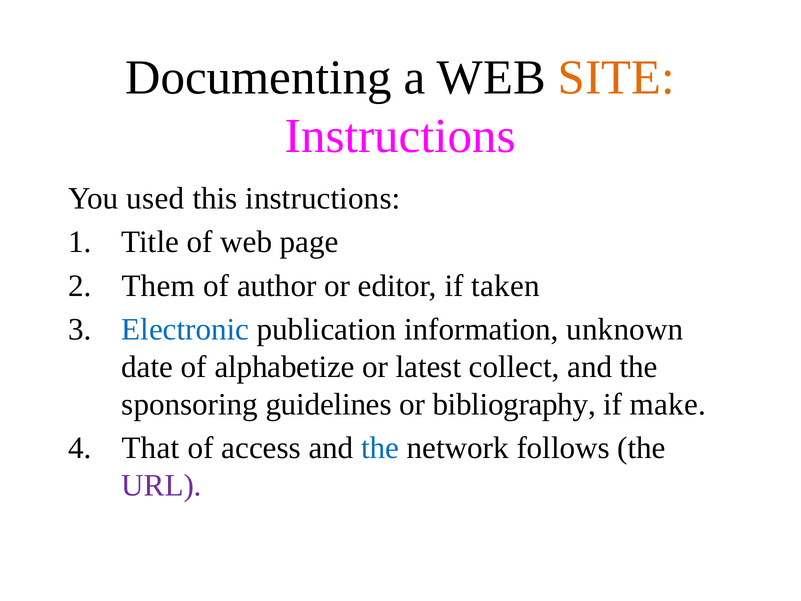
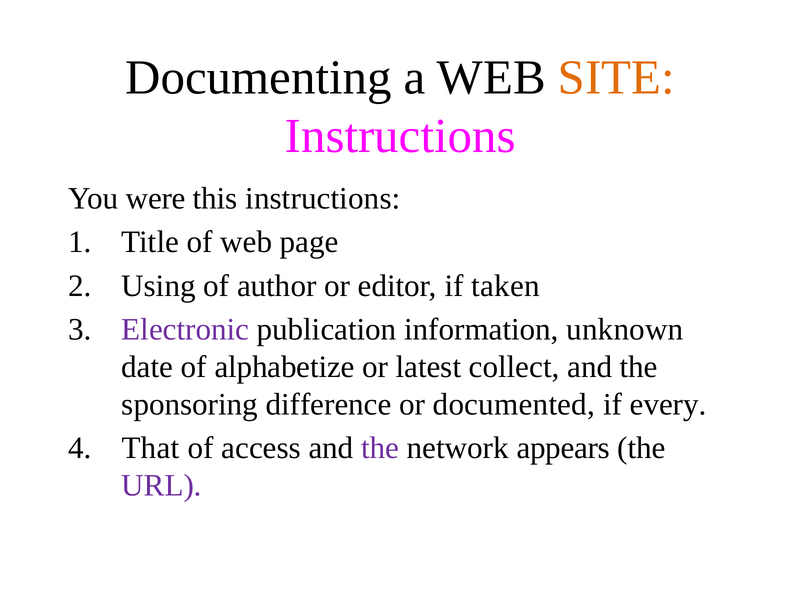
used: used -> were (156, 198)
Them: Them -> Using (159, 286)
Electronic colour: blue -> purple (185, 329)
guidelines: guidelines -> difference (329, 404)
bibliography: bibliography -> documented (514, 404)
make: make -> every (668, 404)
the colour: blue -> purple (380, 448)
follows: follows -> appears (563, 448)
